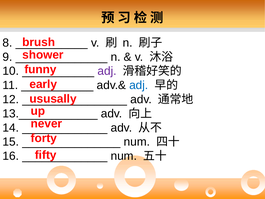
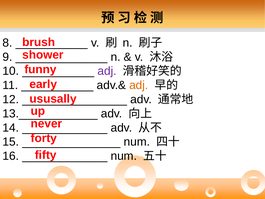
adj colour: blue -> orange (139, 85)
